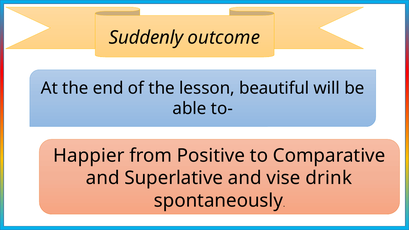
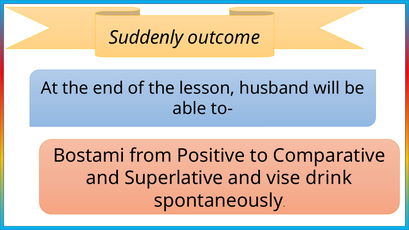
beautiful: beautiful -> husband (274, 88)
Happier: Happier -> Bostami (89, 156)
